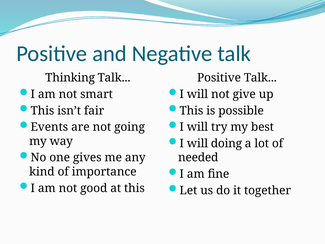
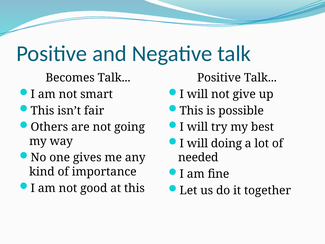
Thinking: Thinking -> Becomes (70, 78)
Events: Events -> Others (49, 127)
